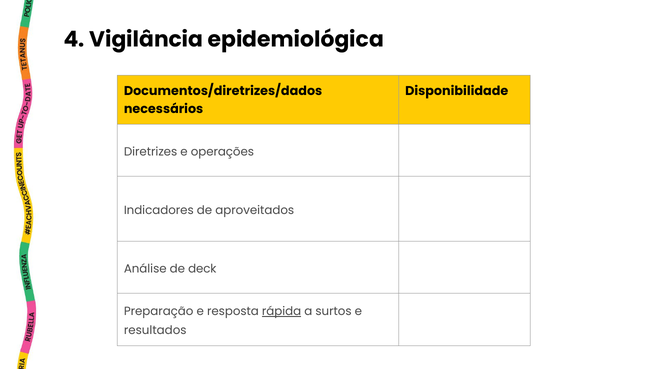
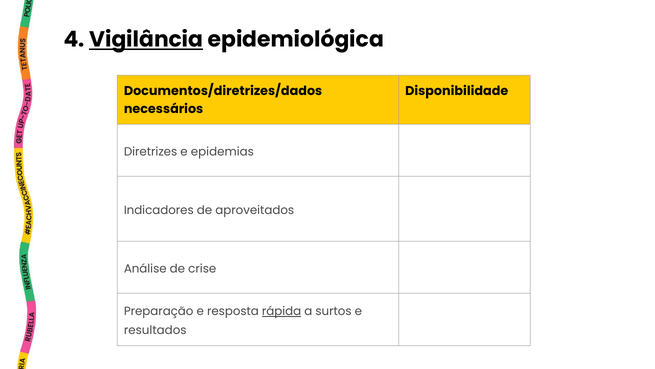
Vigilância underline: none -> present (146, 40)
operações: operações -> epidemias (222, 151)
deck: deck -> crise (202, 268)
